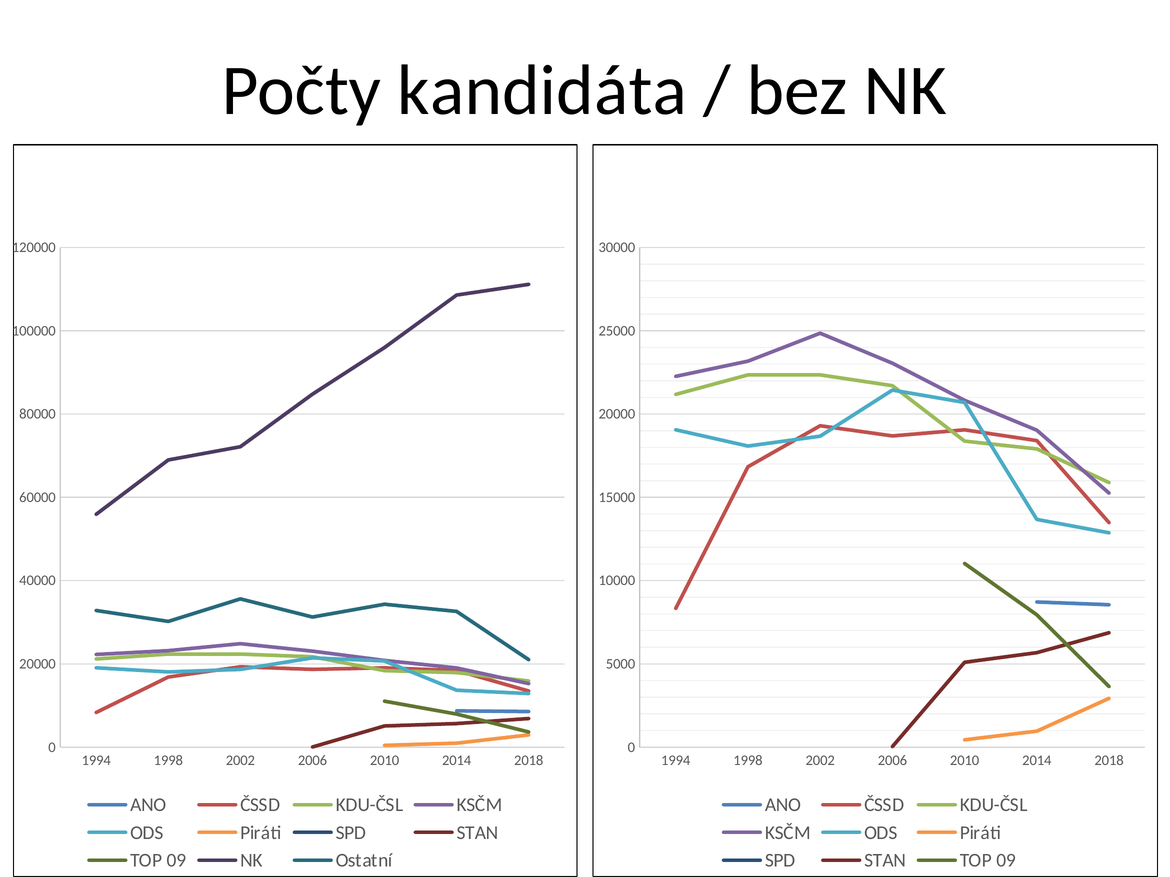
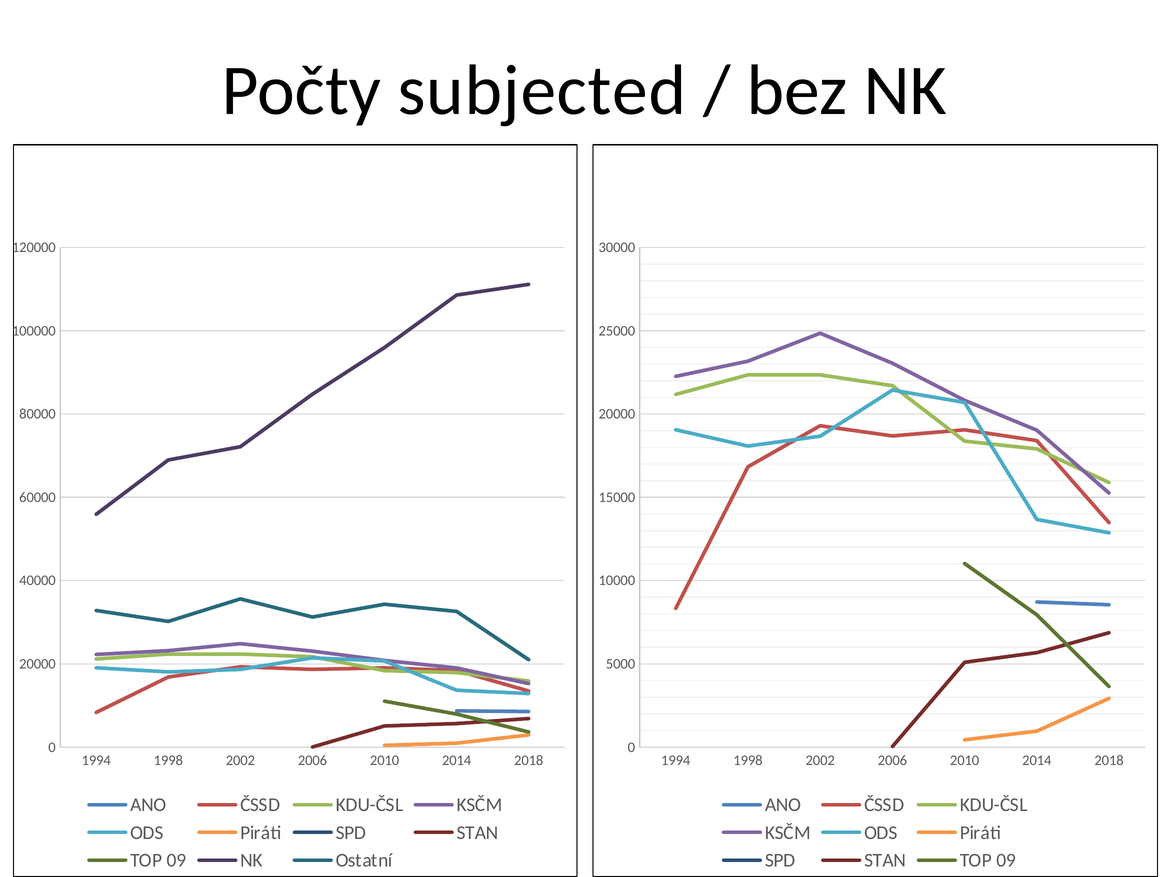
kandidáta: kandidáta -> subjected (542, 91)
